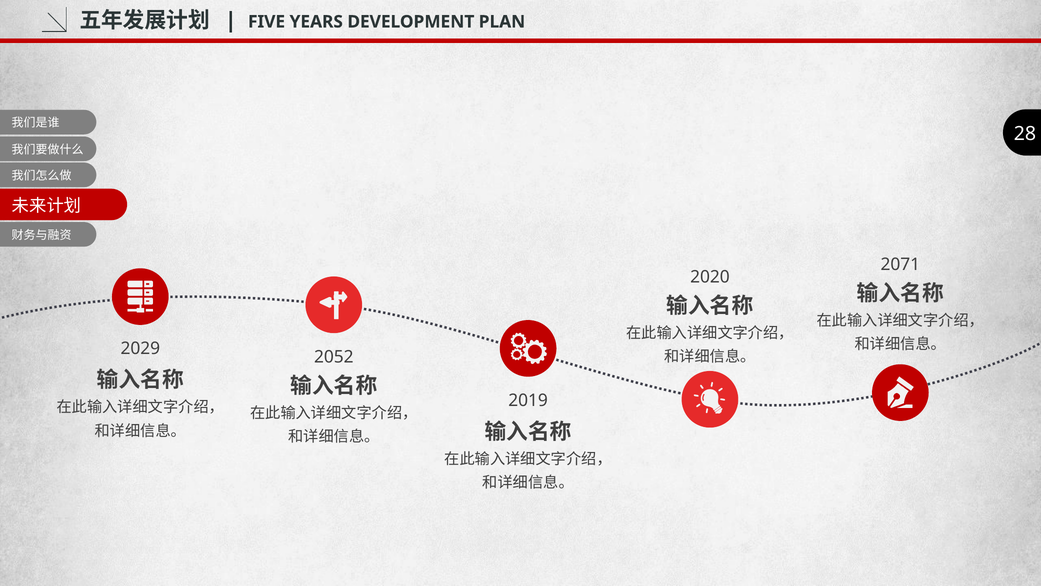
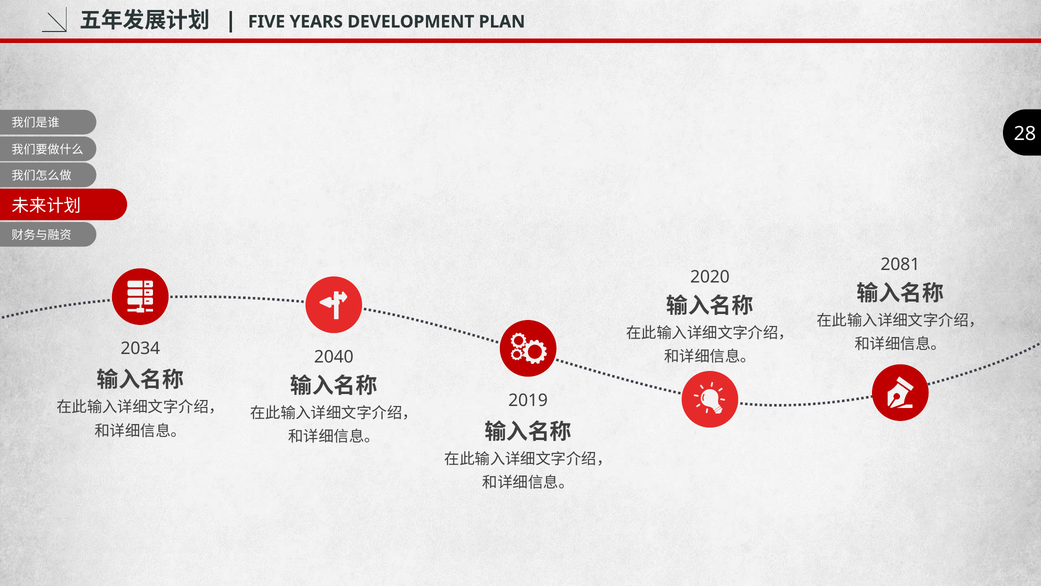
2071: 2071 -> 2081 (900, 264)
2029: 2029 -> 2034 (140, 348)
2052: 2052 -> 2040 (334, 357)
